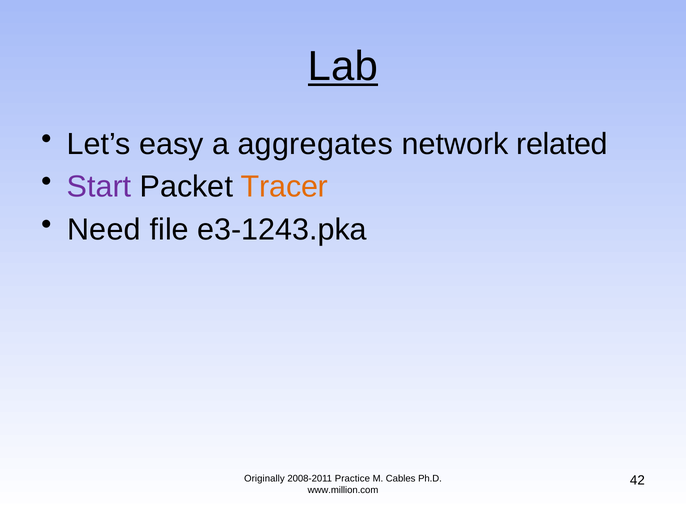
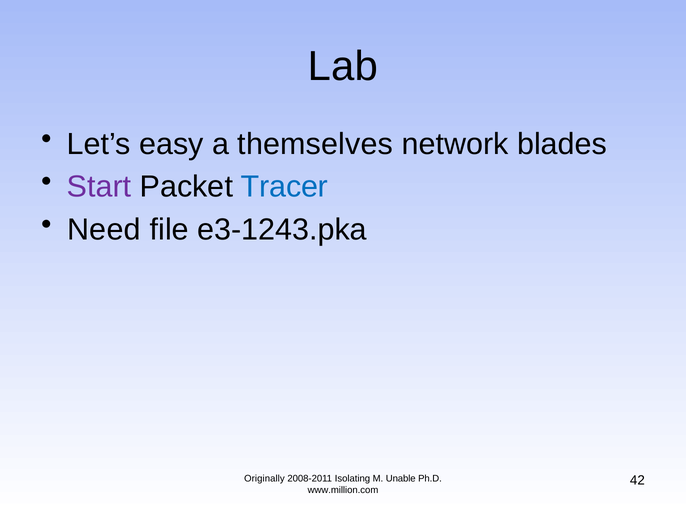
Lab underline: present -> none (343, 66)
aggregates: aggregates -> themselves (315, 144)
related: related -> blades (562, 144)
Tracer colour: orange -> blue (284, 187)
Practice: Practice -> Isolating (352, 478)
Cables: Cables -> Unable (401, 478)
